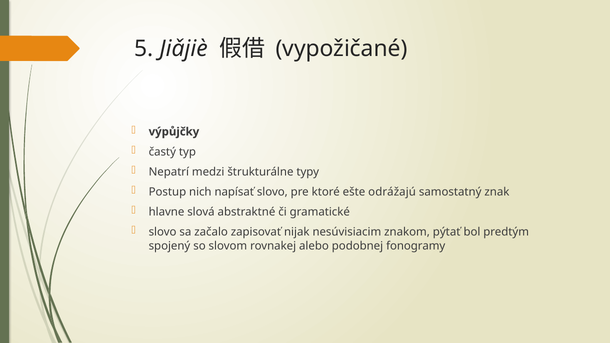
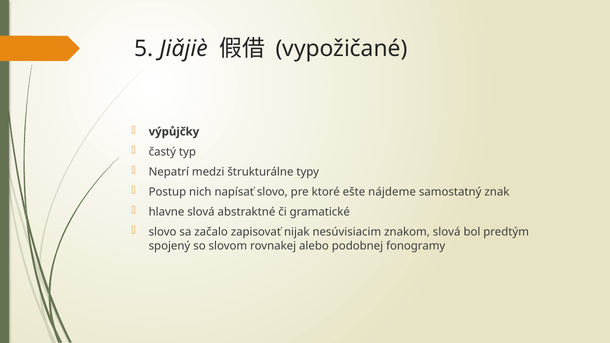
odrážajú: odrážajú -> nájdeme (392, 192)
znakom pýtať: pýtať -> slová (447, 232)
